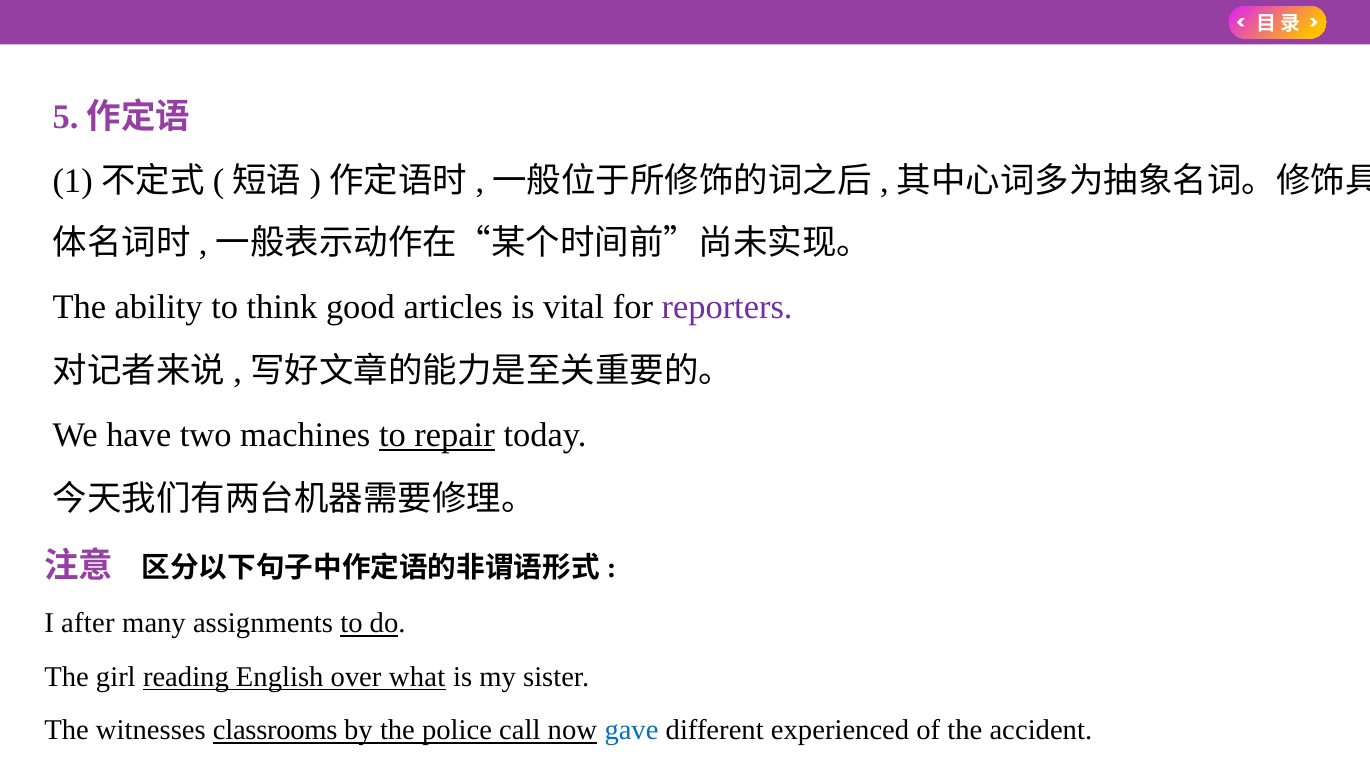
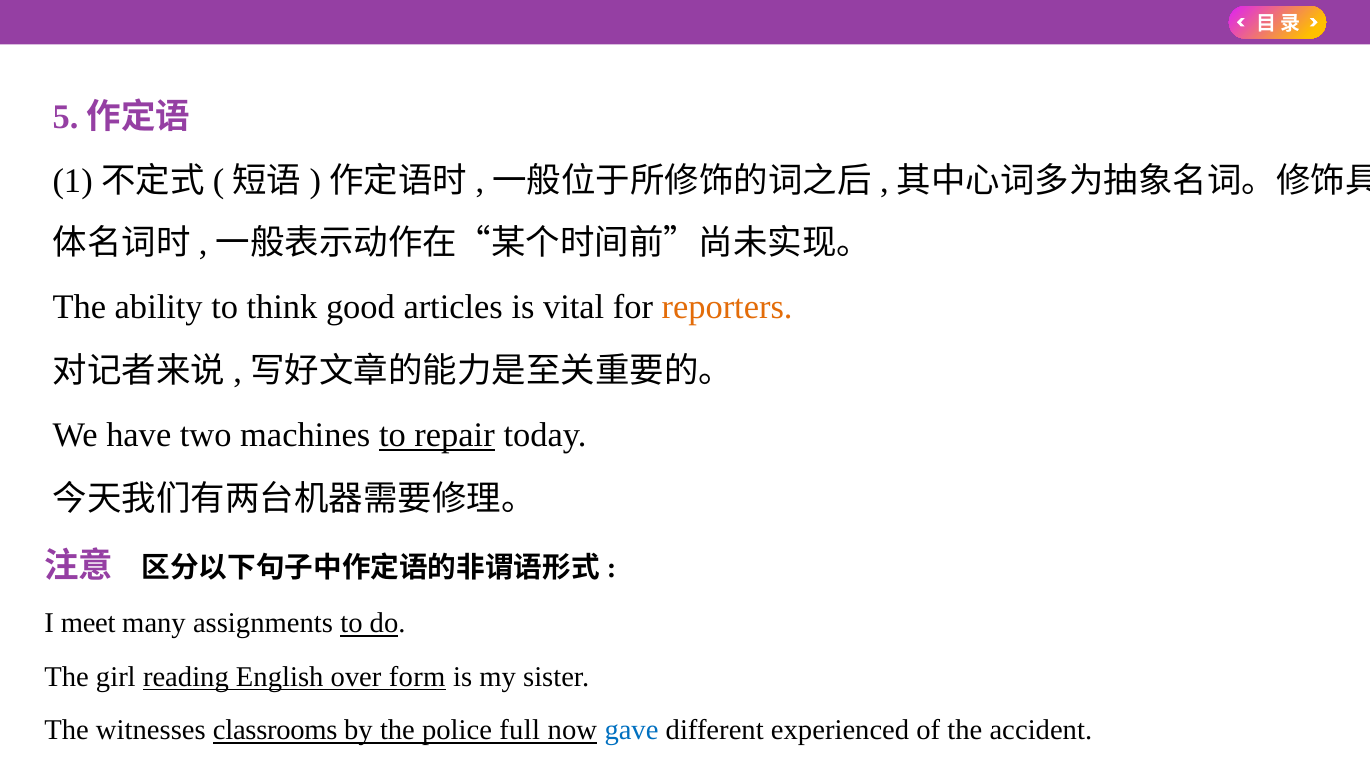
reporters colour: purple -> orange (727, 307)
after: after -> meet (88, 623)
what: what -> form (417, 677)
call: call -> full (520, 730)
